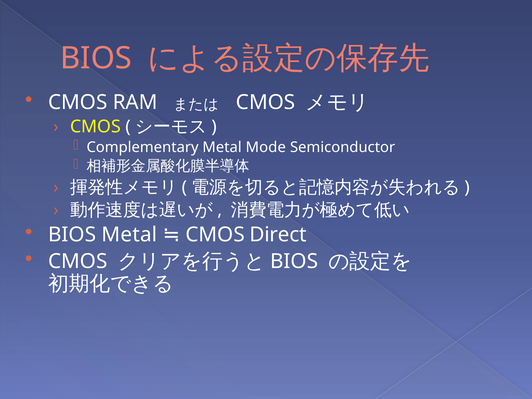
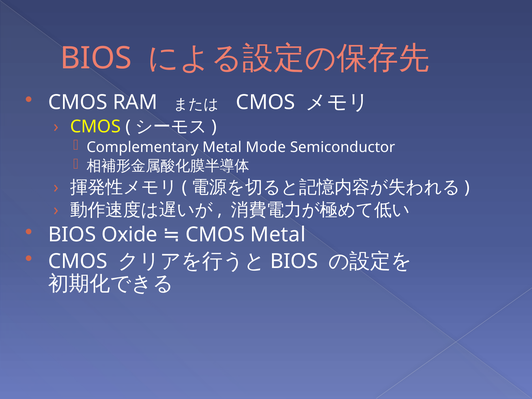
BIOS Metal: Metal -> Oxide (130, 235)
CMOS Direct: Direct -> Metal (278, 235)
